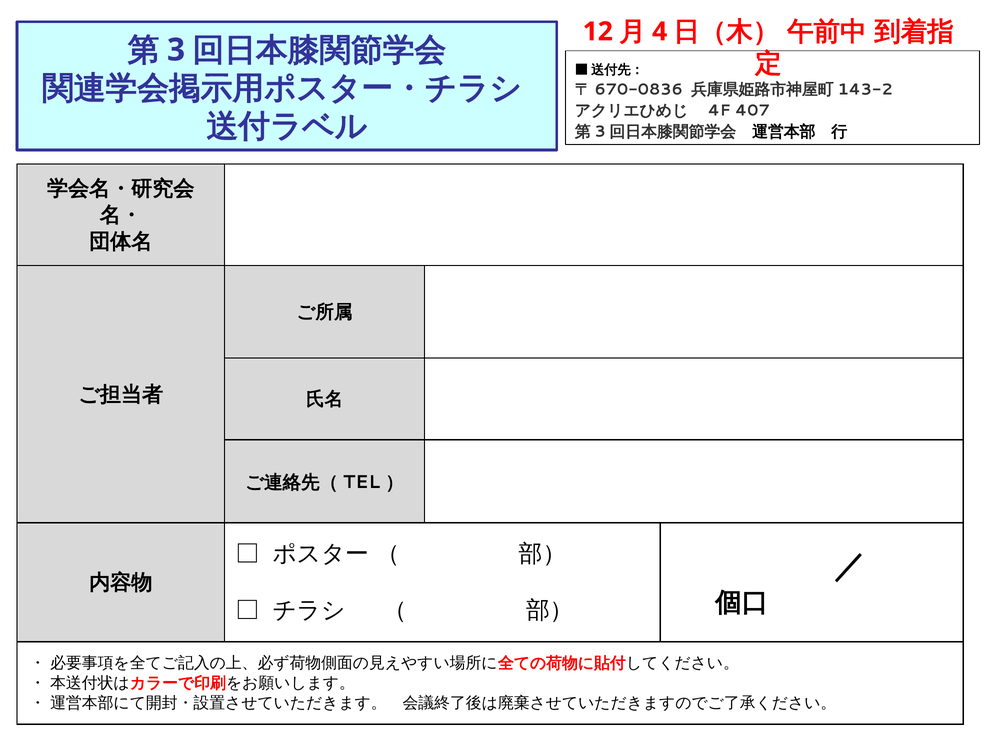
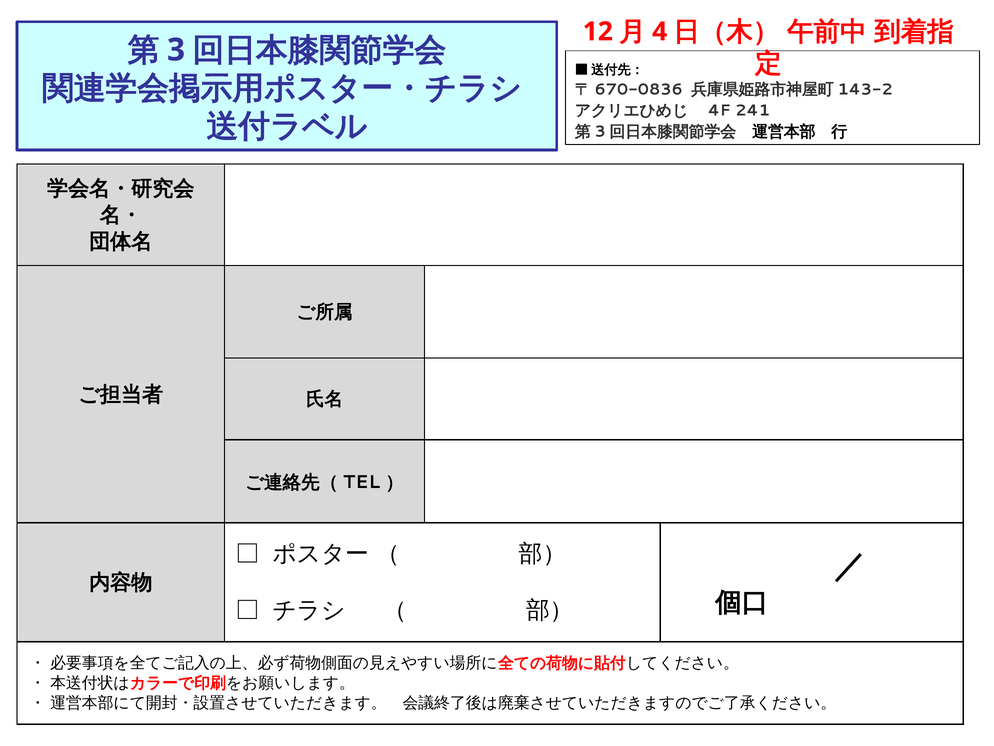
407: 407 -> 241 (753, 110)
